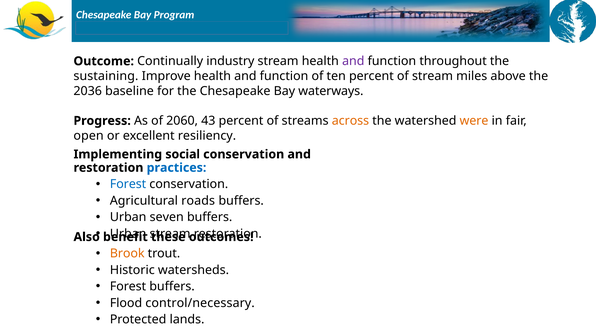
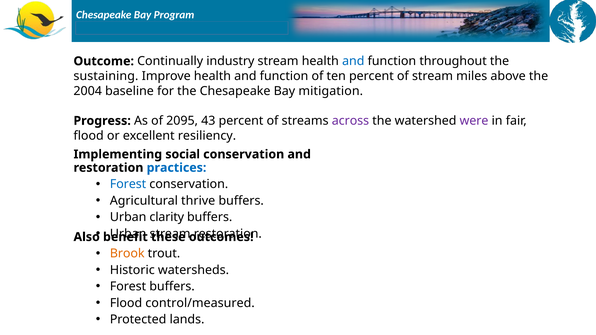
and colour: purple -> blue (353, 61)
2036: 2036 -> 2004 (88, 91)
waterways: waterways -> mitigation (331, 91)
2060: 2060 -> 2095 (182, 121)
across colour: orange -> purple (350, 121)
were colour: orange -> purple (474, 121)
open: open -> flood (89, 136)
roads: roads -> thrive (198, 201)
seven: seven -> clarity (167, 217)
control/necessary: control/necessary -> control/measured (200, 303)
